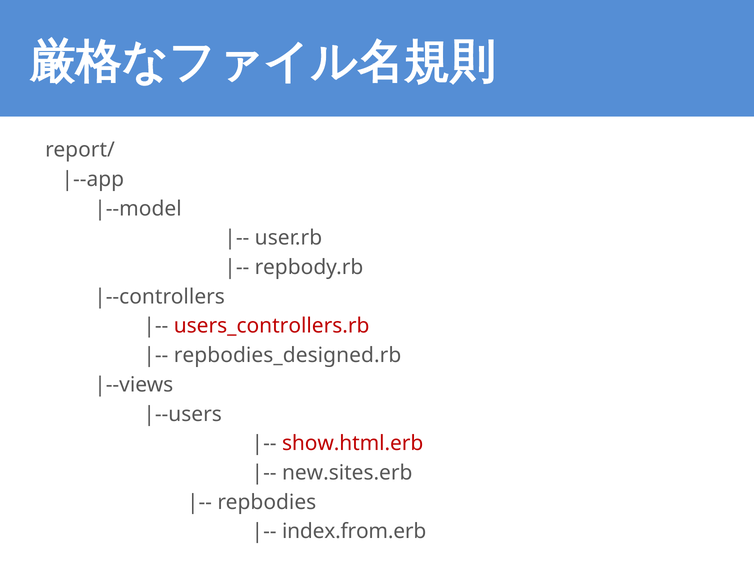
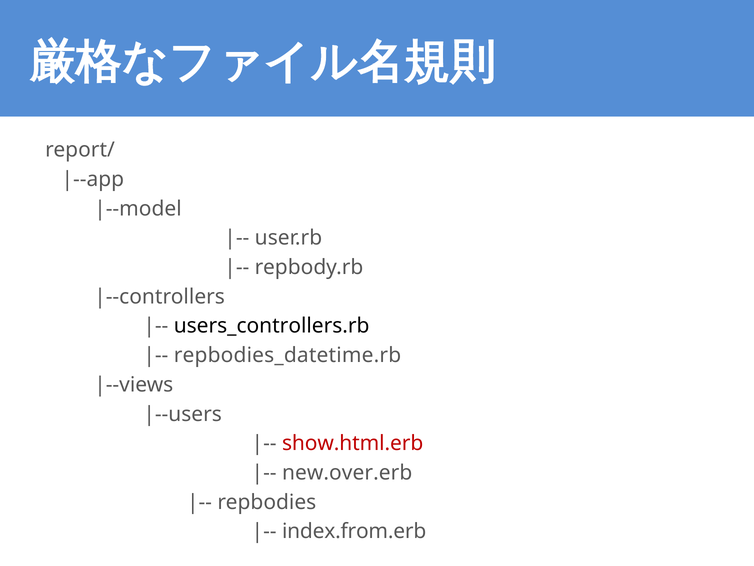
users_controllers.rb colour: red -> black (272, 326)
repbodies_designed.rb: repbodies_designed.rb -> repbodies_datetime.rb (287, 355)
new.sites.erb: new.sites.erb -> new.over.erb (347, 472)
